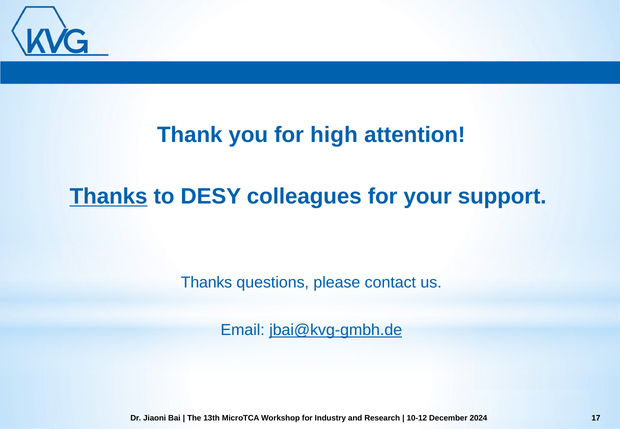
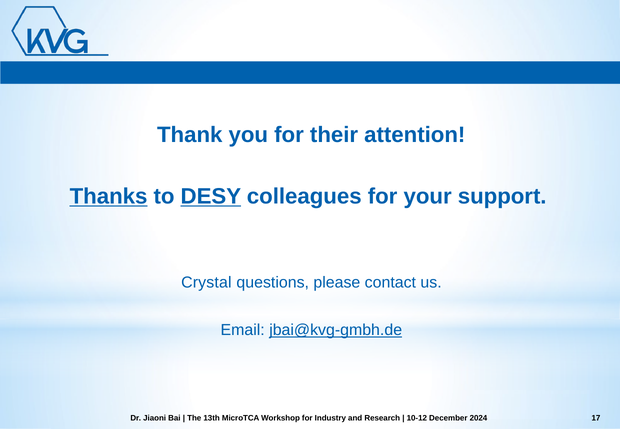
high: high -> their (334, 135)
DESY underline: none -> present (211, 197)
Thanks: Thanks -> Crystal (206, 283)
